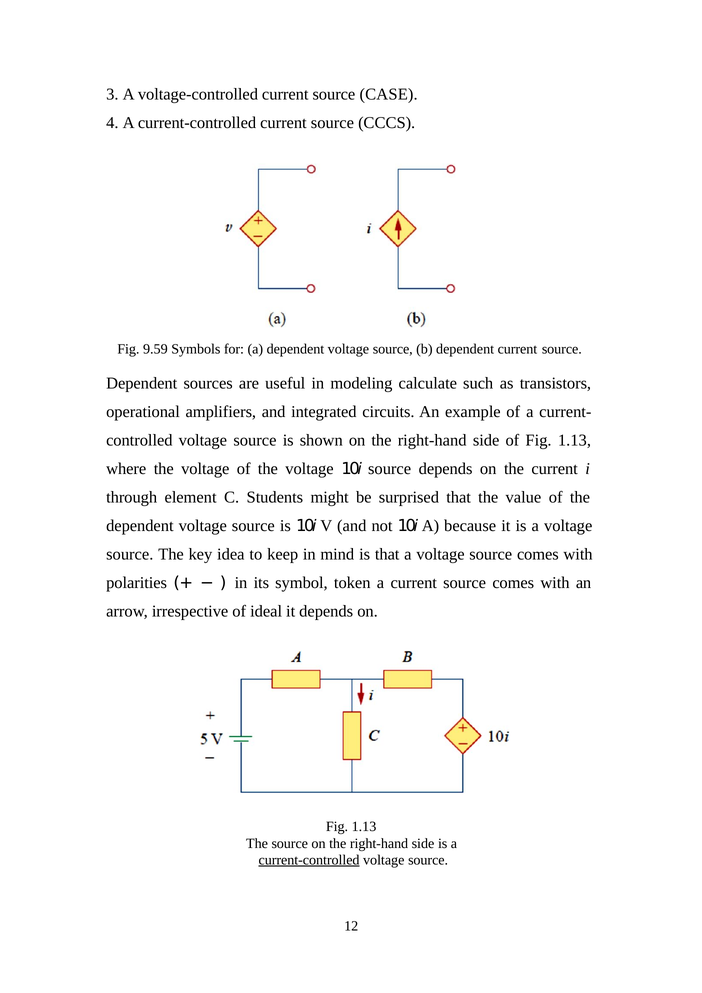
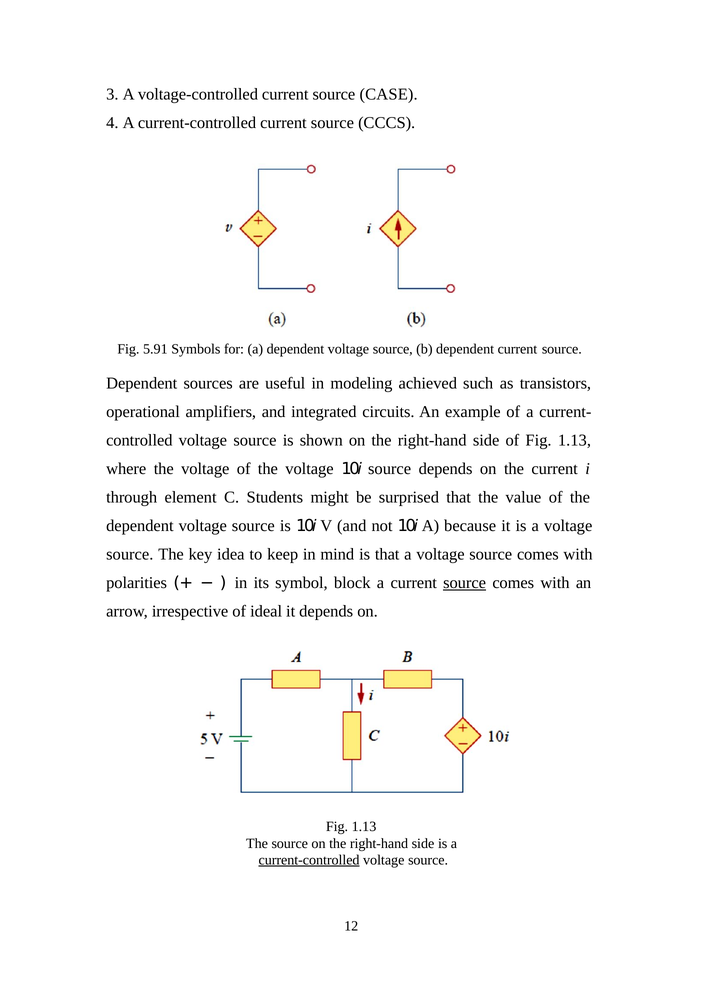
9.59: 9.59 -> 5.91 (155, 349)
calculate: calculate -> achieved (428, 383)
token: token -> block (352, 583)
source underline: none -> present (465, 583)
